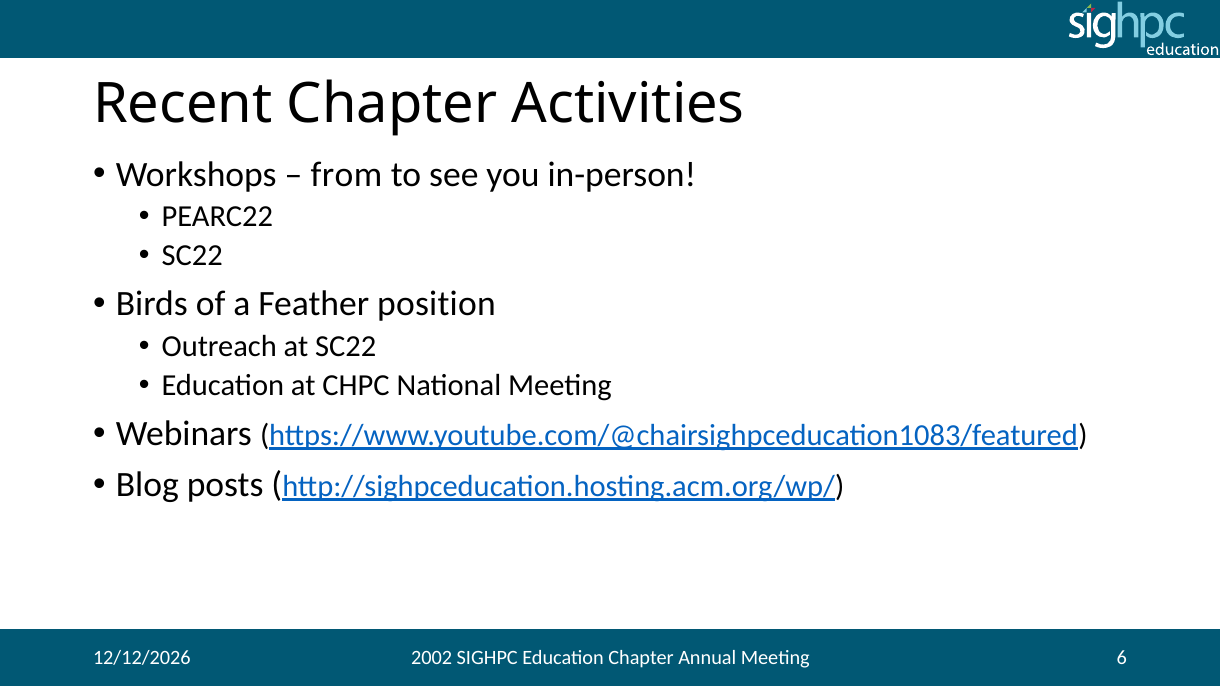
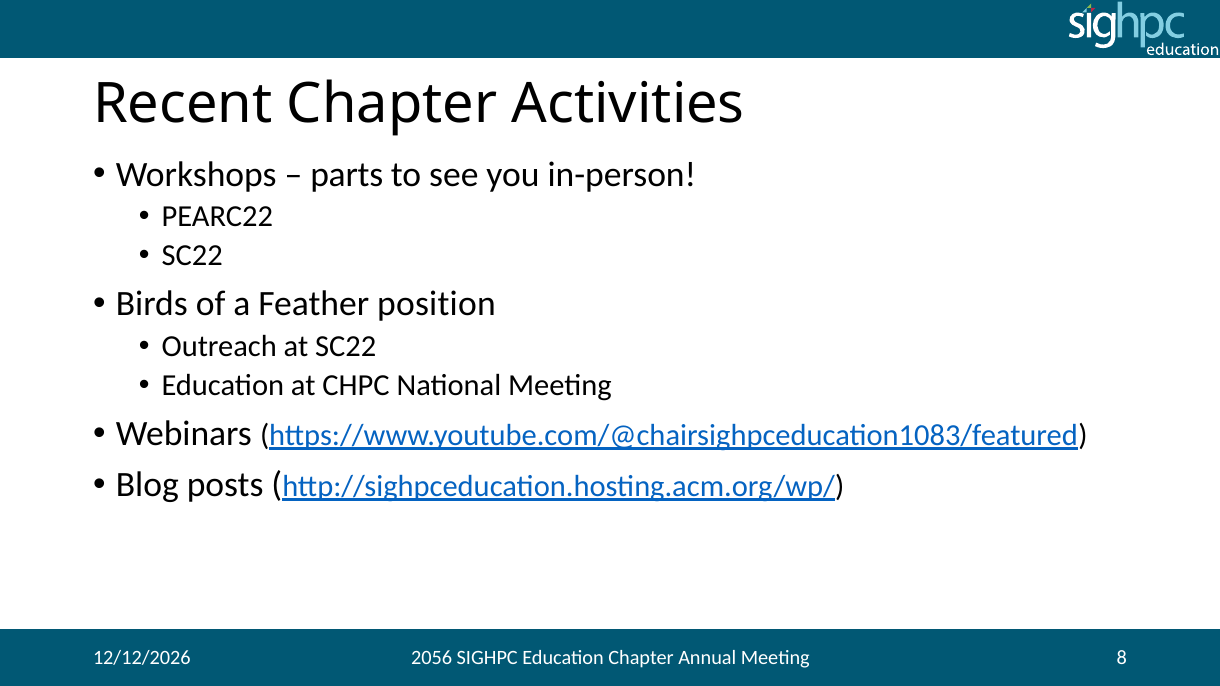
from: from -> parts (347, 175)
2002: 2002 -> 2056 (432, 658)
6: 6 -> 8 (1122, 658)
